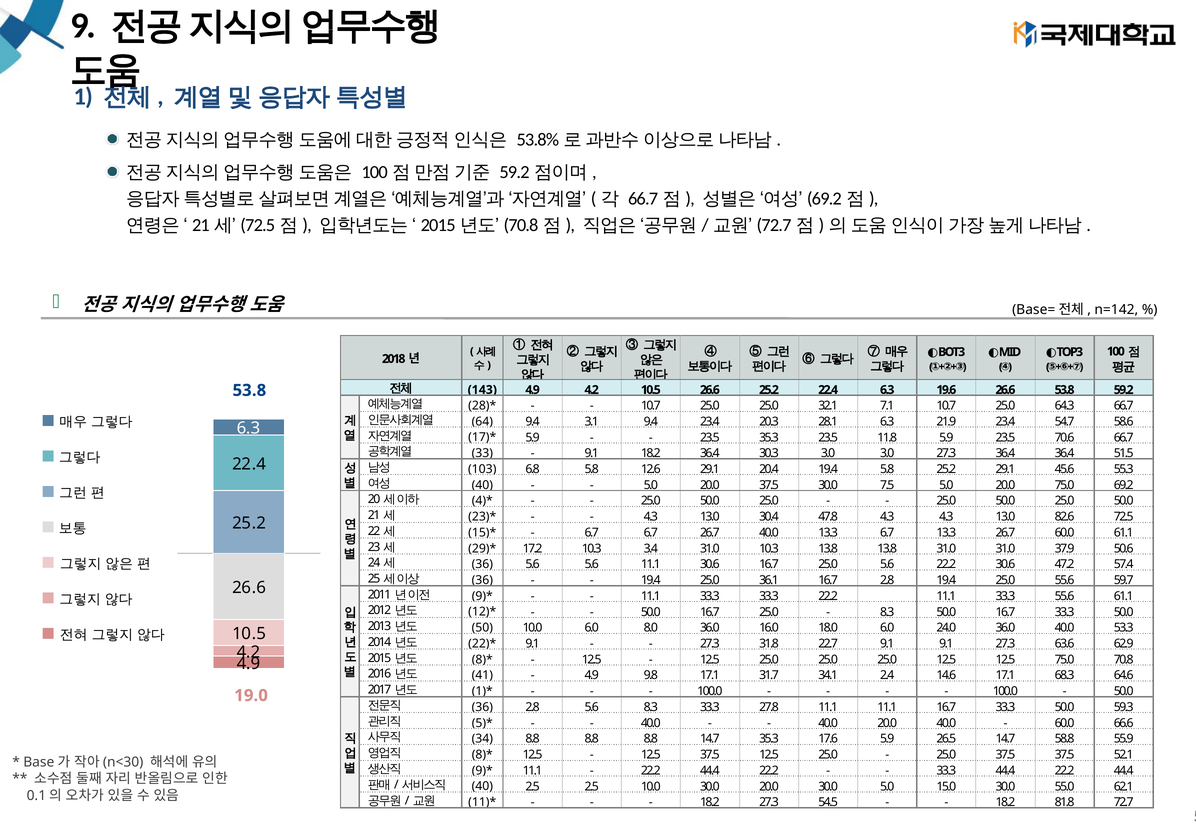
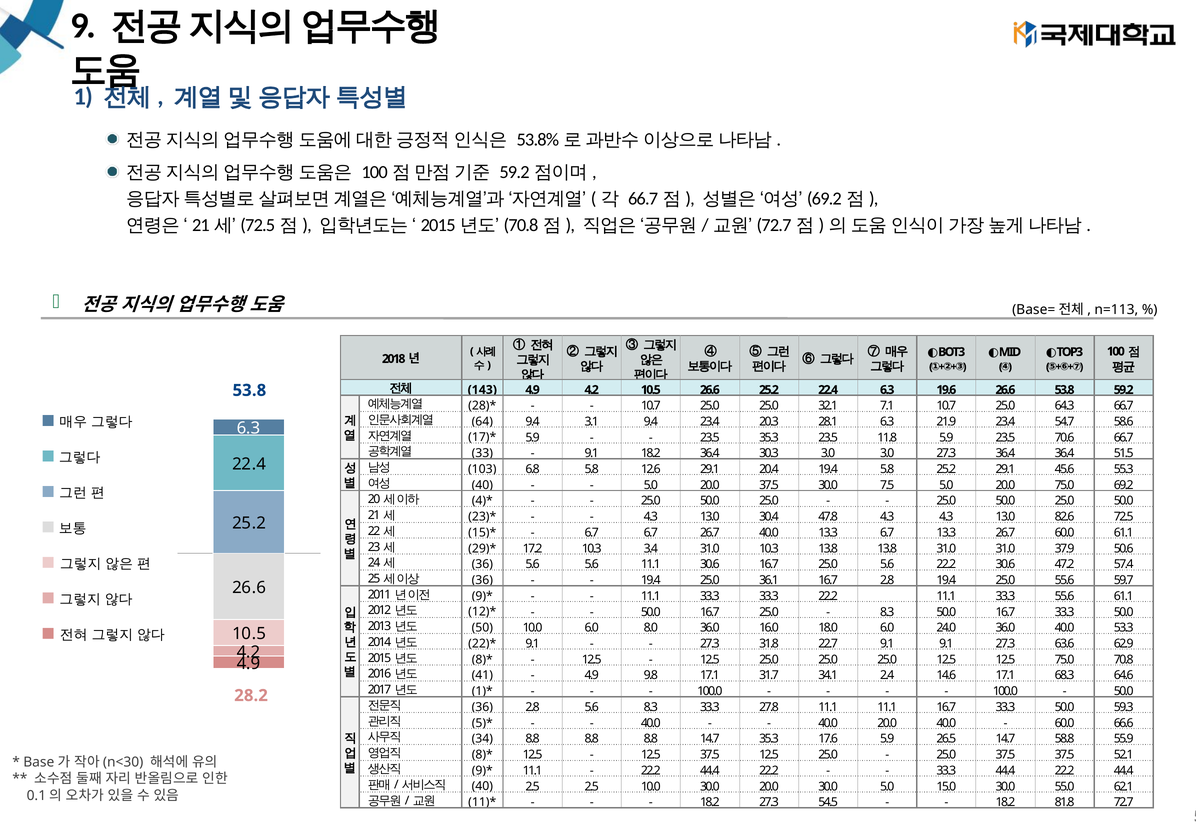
n=142: n=142 -> n=113 (1116, 310)
19.0: 19.0 -> 28.2 (251, 696)
